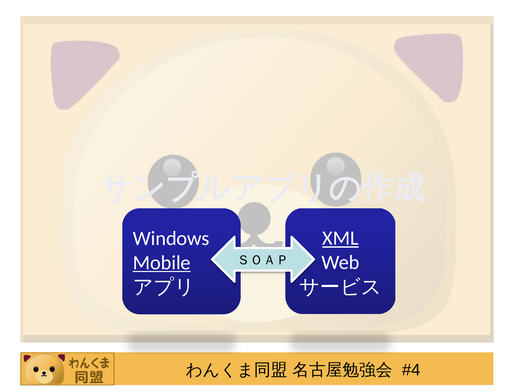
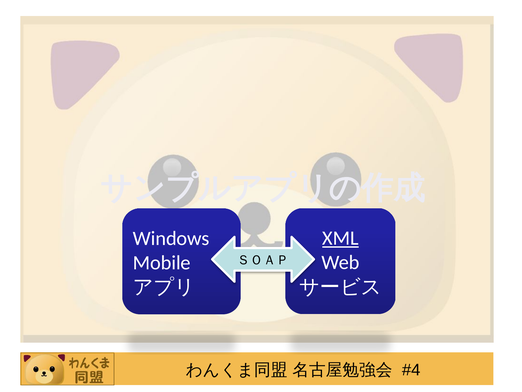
Mobile underline: present -> none (162, 262)
